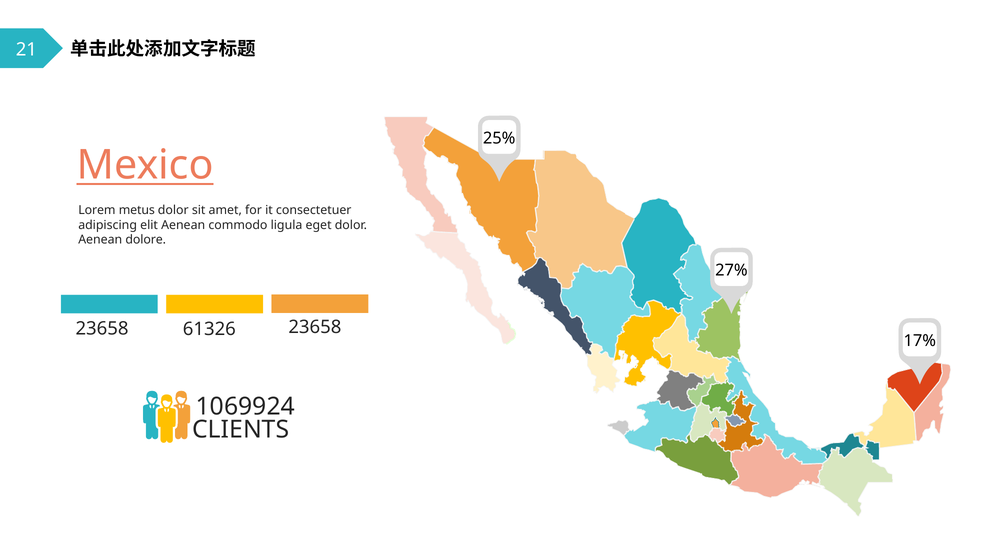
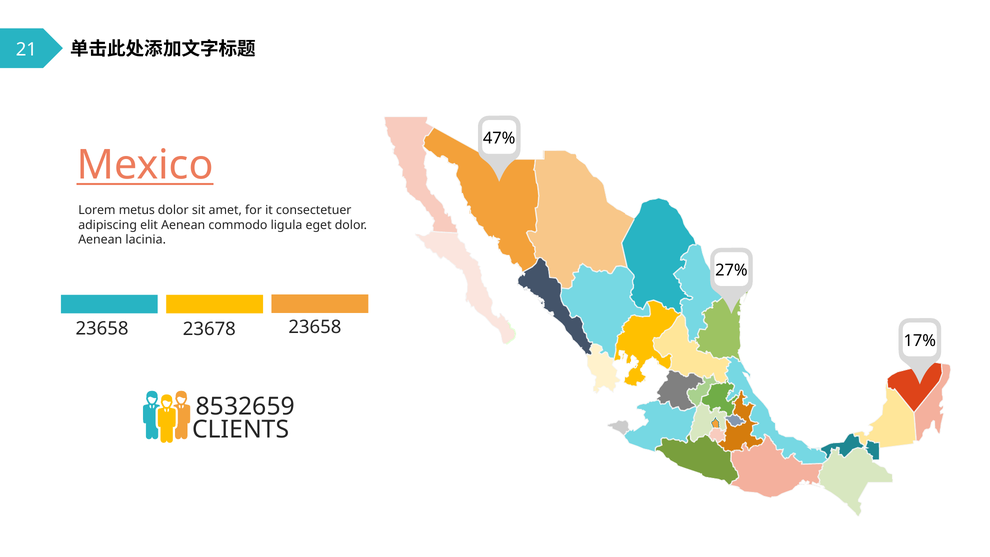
25%: 25% -> 47% (499, 138)
dolore: dolore -> lacinia (146, 240)
61326: 61326 -> 23678 (209, 329)
1069924: 1069924 -> 8532659 (245, 406)
